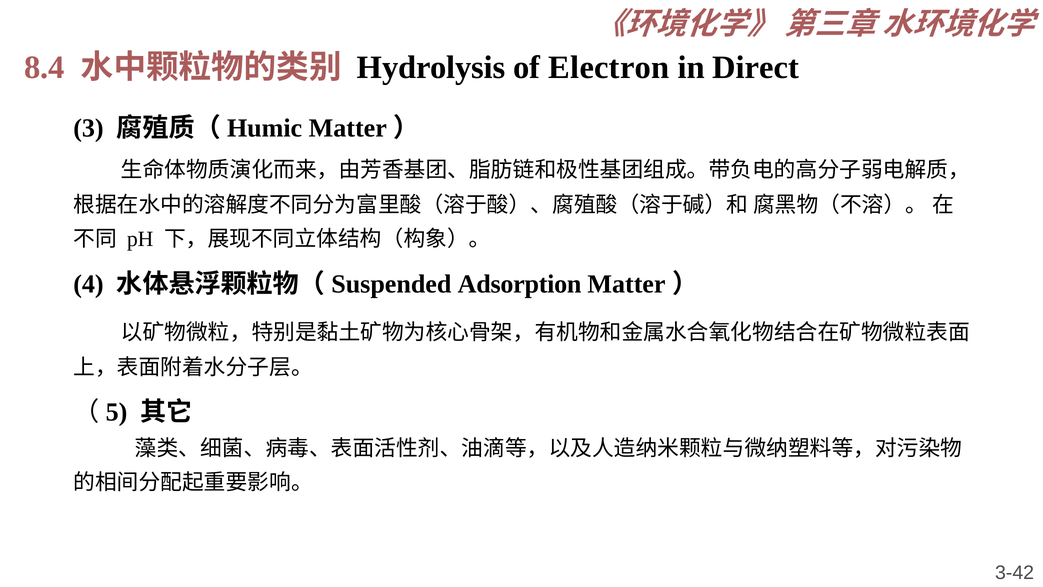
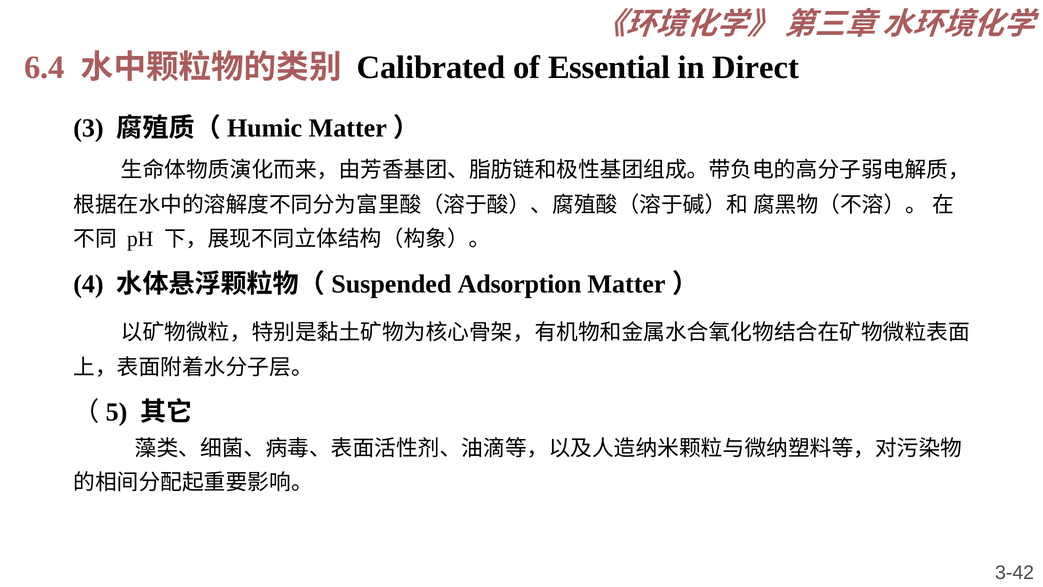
8.4: 8.4 -> 6.4 (44, 68)
Hydrolysis: Hydrolysis -> Calibrated (431, 68)
Electron: Electron -> Essential (609, 68)
